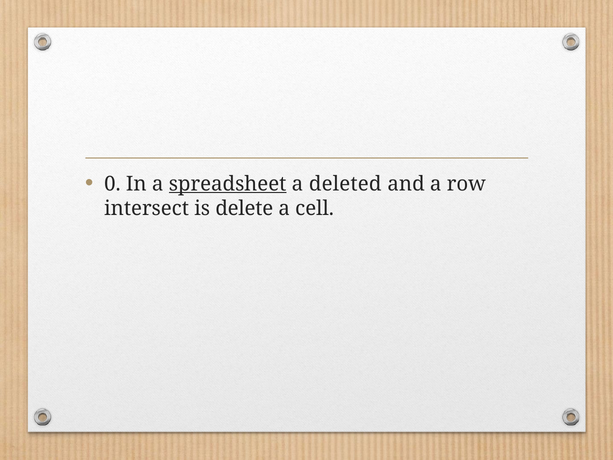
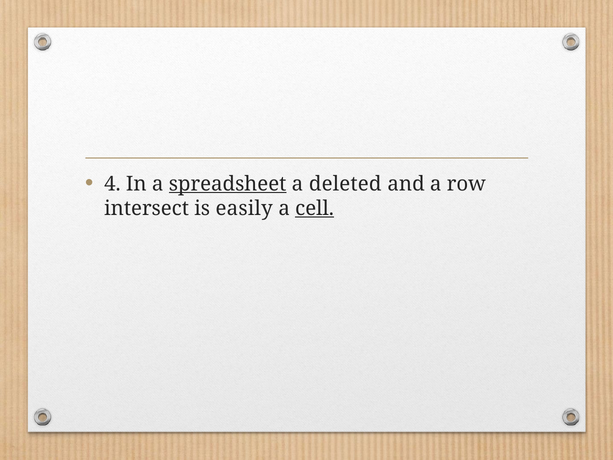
0: 0 -> 4 (112, 184)
delete: delete -> easily (244, 208)
cell underline: none -> present (315, 208)
